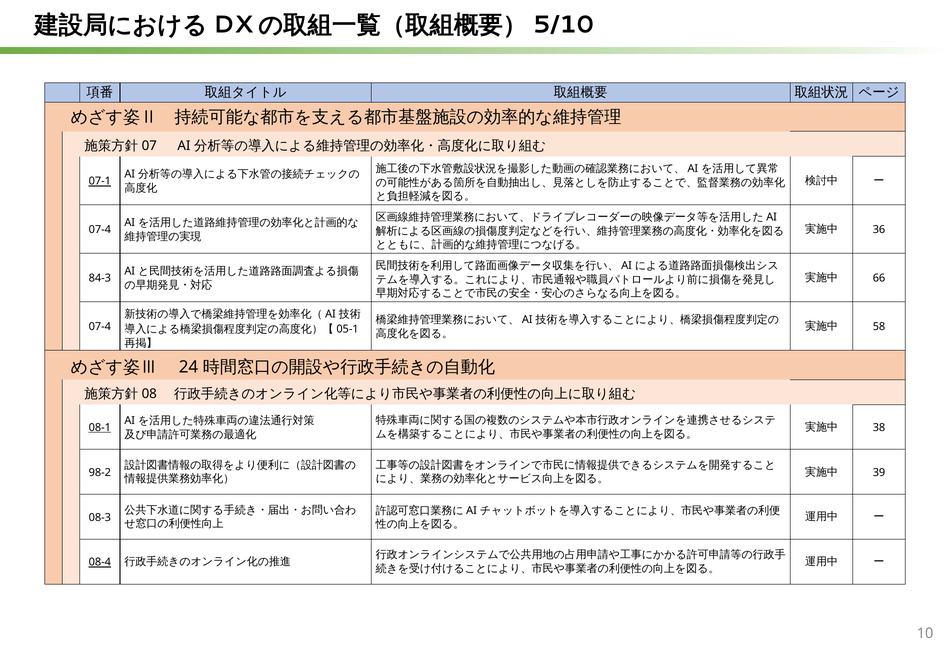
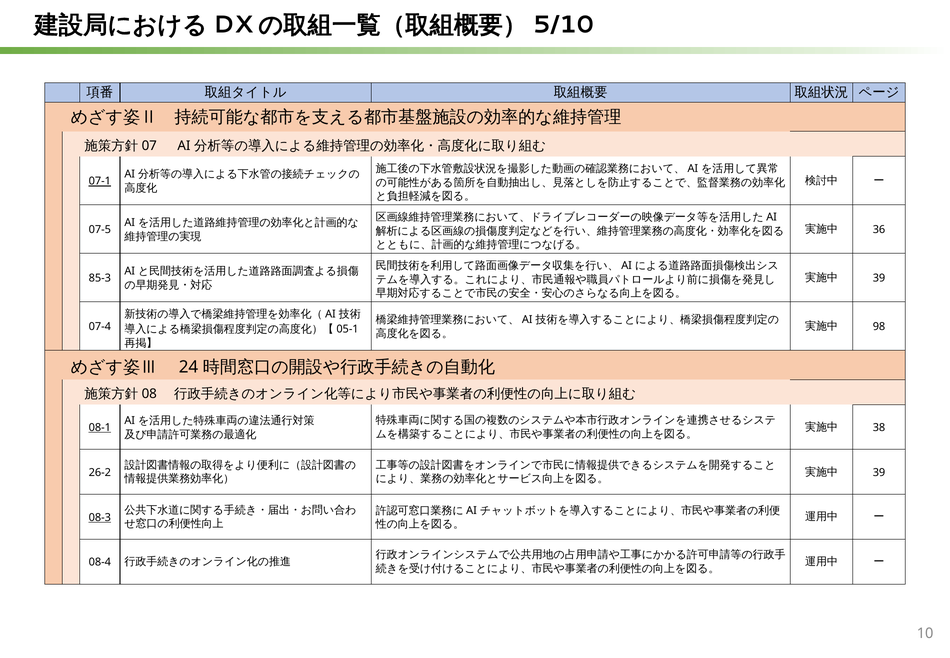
07-4: 07-4 -> 07-5 (100, 230)
66: 66 -> 39 (879, 278)
84-3: 84-3 -> 85-3 (100, 278)
58: 58 -> 98 (879, 326)
98-2: 98-2 -> 26-2 (100, 472)
08-3 underline: none -> present (100, 517)
08-4 underline: present -> none (100, 562)
